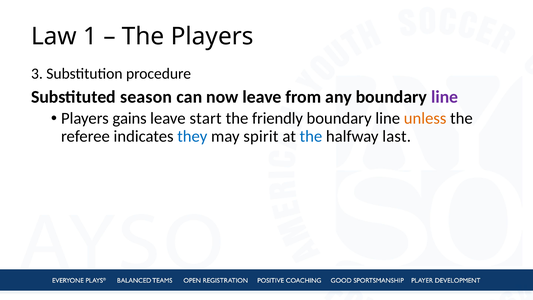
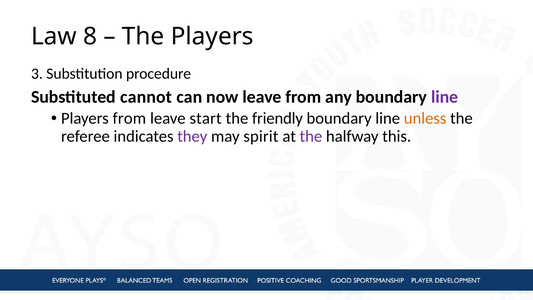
1: 1 -> 8 (90, 36)
season: season -> cannot (146, 97)
Players gains: gains -> from (129, 118)
they colour: blue -> purple (192, 136)
the colour: blue -> purple (311, 136)
last: last -> this (397, 136)
